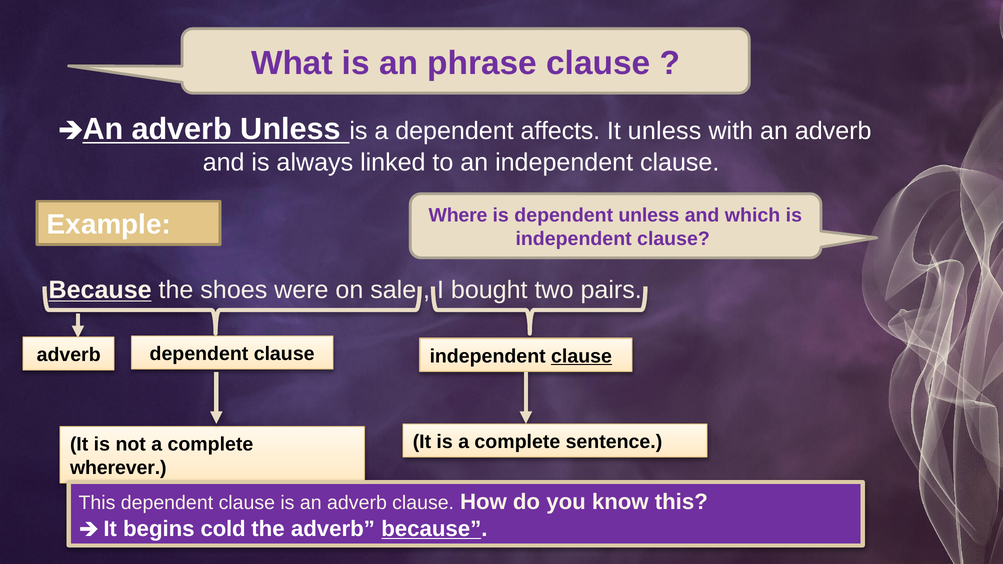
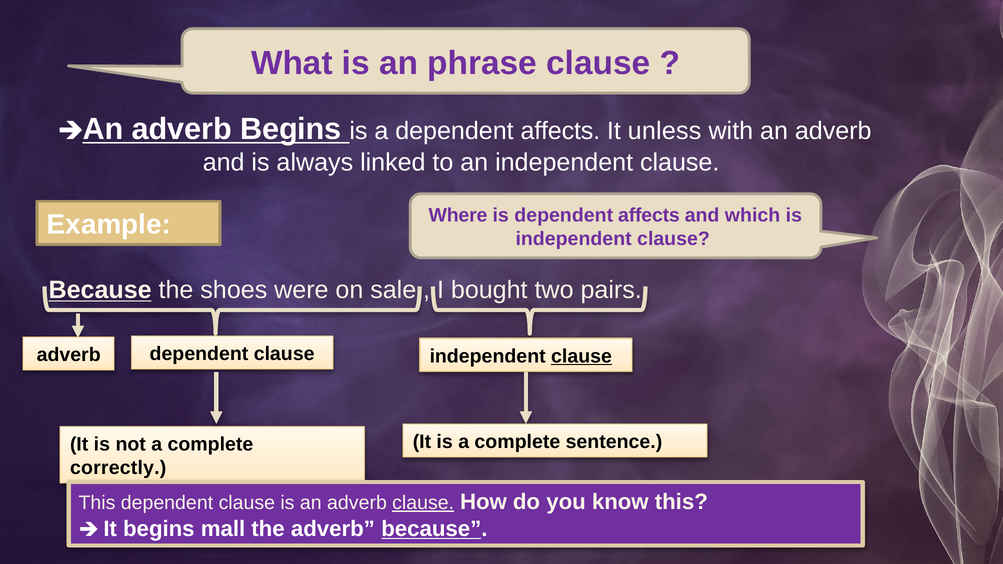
adverb Unless: Unless -> Begins (291, 129)
is dependent unless: unless -> affects (649, 215)
wherever: wherever -> correctly (118, 468)
clause underline: none -> present (423, 503)
cold: cold -> mall (223, 529)
